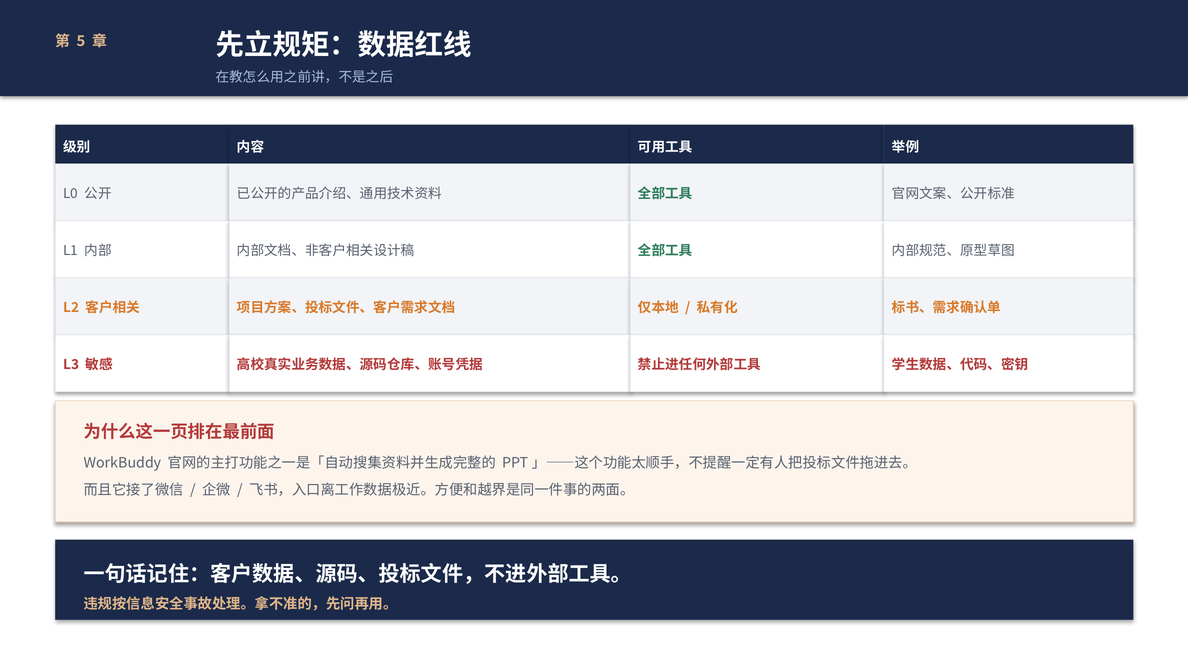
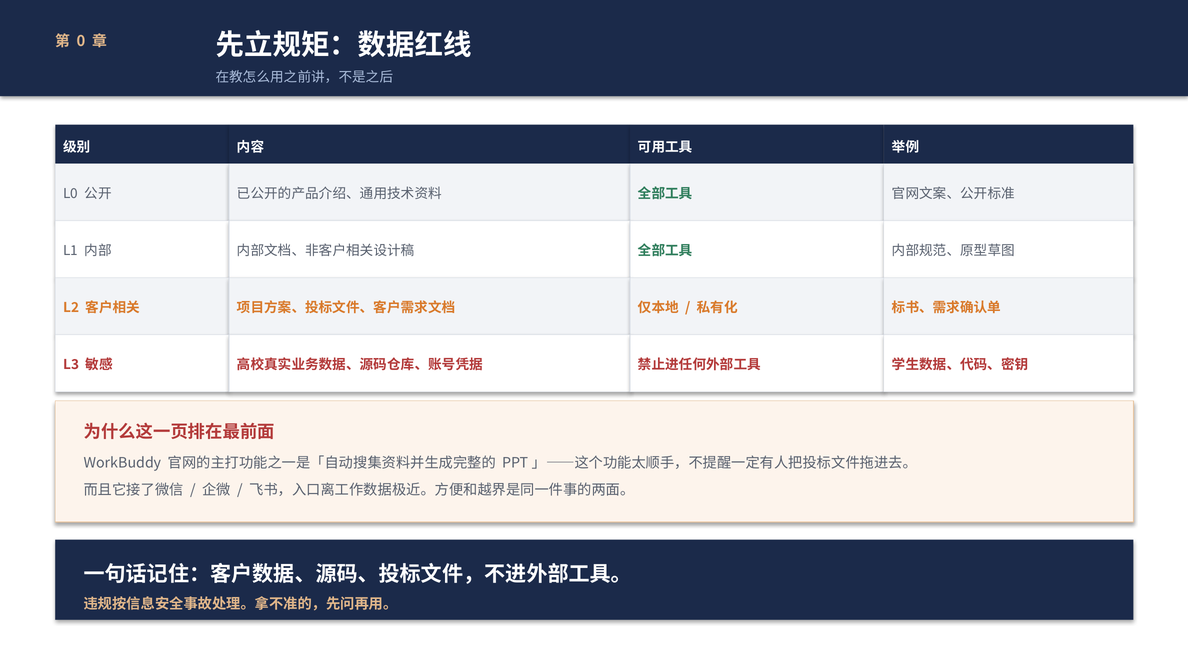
5: 5 -> 0 (81, 41)
